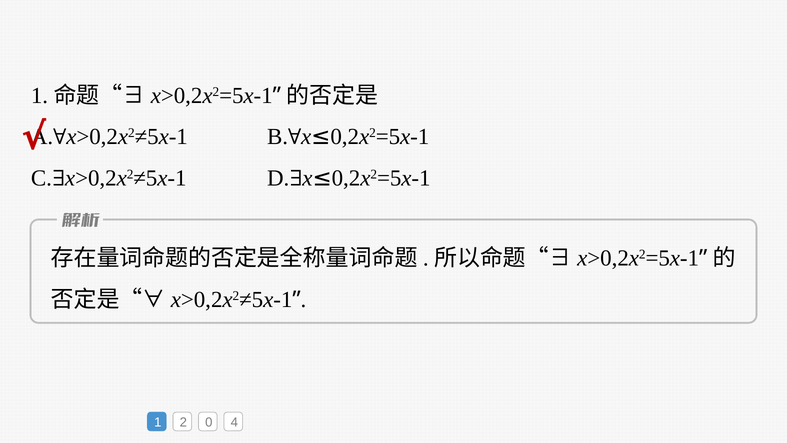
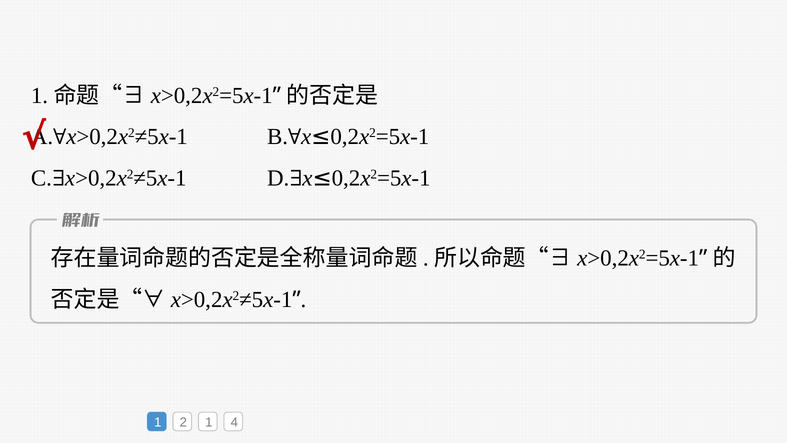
2 0: 0 -> 1 (209, 422)
